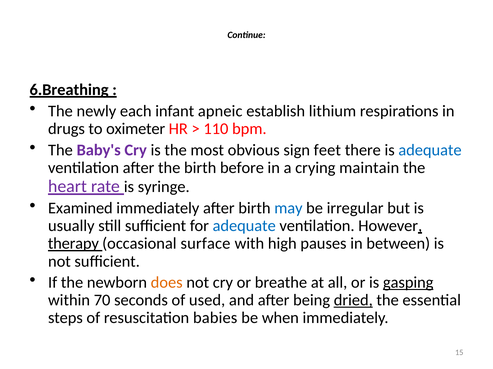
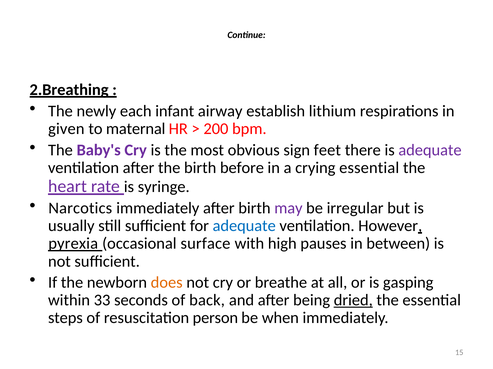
6.Breathing: 6.Breathing -> 2.Breathing (69, 90)
apneic: apneic -> airway (220, 111)
drugs: drugs -> given (66, 129)
oximeter: oximeter -> maternal (136, 129)
110: 110 -> 200 (216, 129)
adequate colour: blue -> purple (430, 150)
crying maintain: maintain -> essential (369, 168)
Examined: Examined -> Narcotics (80, 209)
may colour: blue -> purple (288, 209)
therapy: therapy -> pyrexia (73, 244)
gasping underline: present -> none (408, 283)
70: 70 -> 33 (102, 301)
used: used -> back (207, 301)
babies: babies -> person (215, 318)
